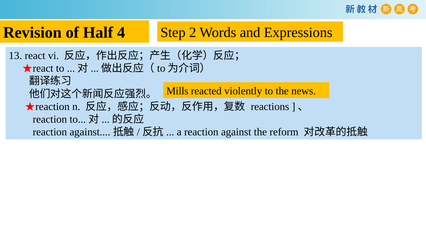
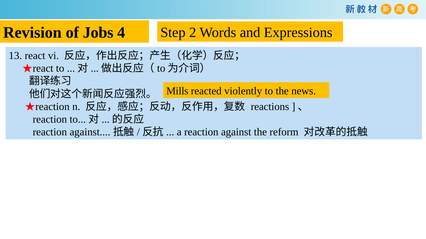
Half: Half -> Jobs (98, 33)
